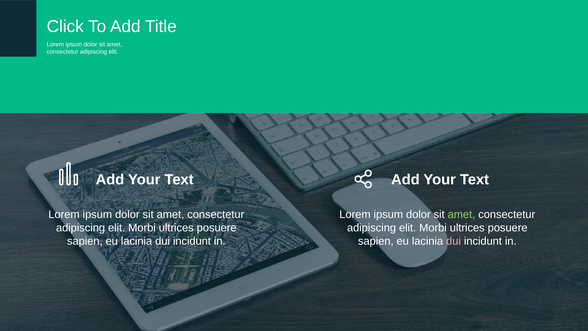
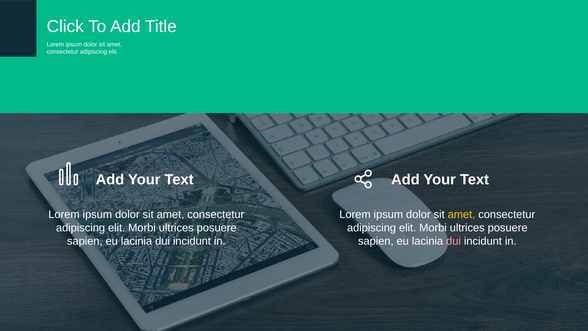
amet colour: light green -> yellow (461, 214)
